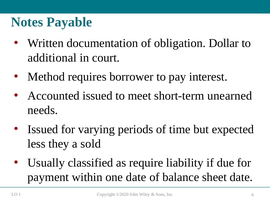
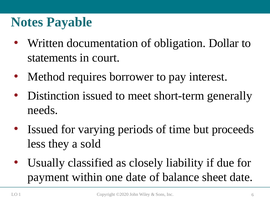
additional: additional -> statements (52, 58)
Accounted: Accounted -> Distinction (54, 96)
unearned: unearned -> generally (230, 96)
expected: expected -> proceeds (233, 129)
require: require -> closely (146, 162)
